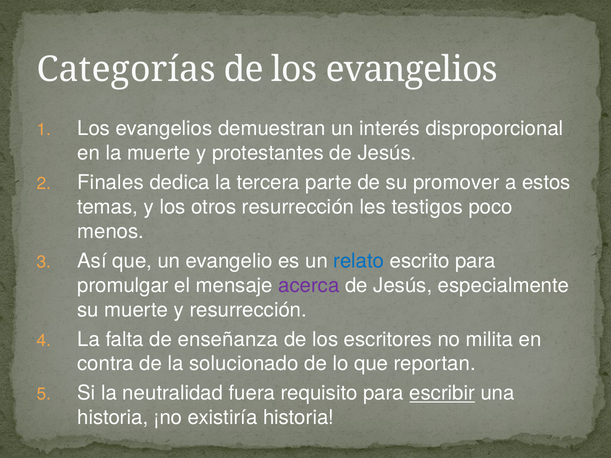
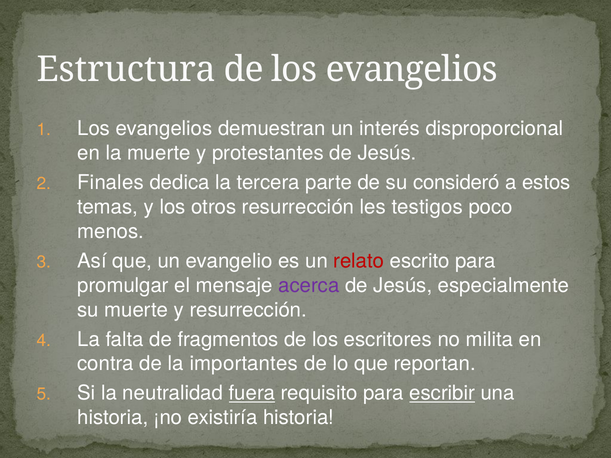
Categorías: Categorías -> Estructura (126, 70)
promover: promover -> consideró (456, 183)
relato colour: blue -> red (359, 261)
enseñanza: enseñanza -> fragmentos (228, 340)
solucionado: solucionado -> importantes (244, 364)
fuera underline: none -> present (252, 393)
